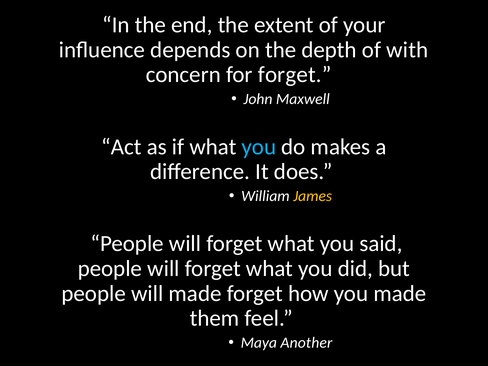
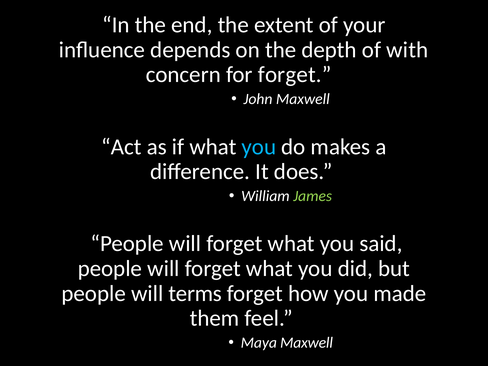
James colour: yellow -> light green (313, 196)
will made: made -> terms (195, 293)
Maya Another: Another -> Maxwell (307, 343)
